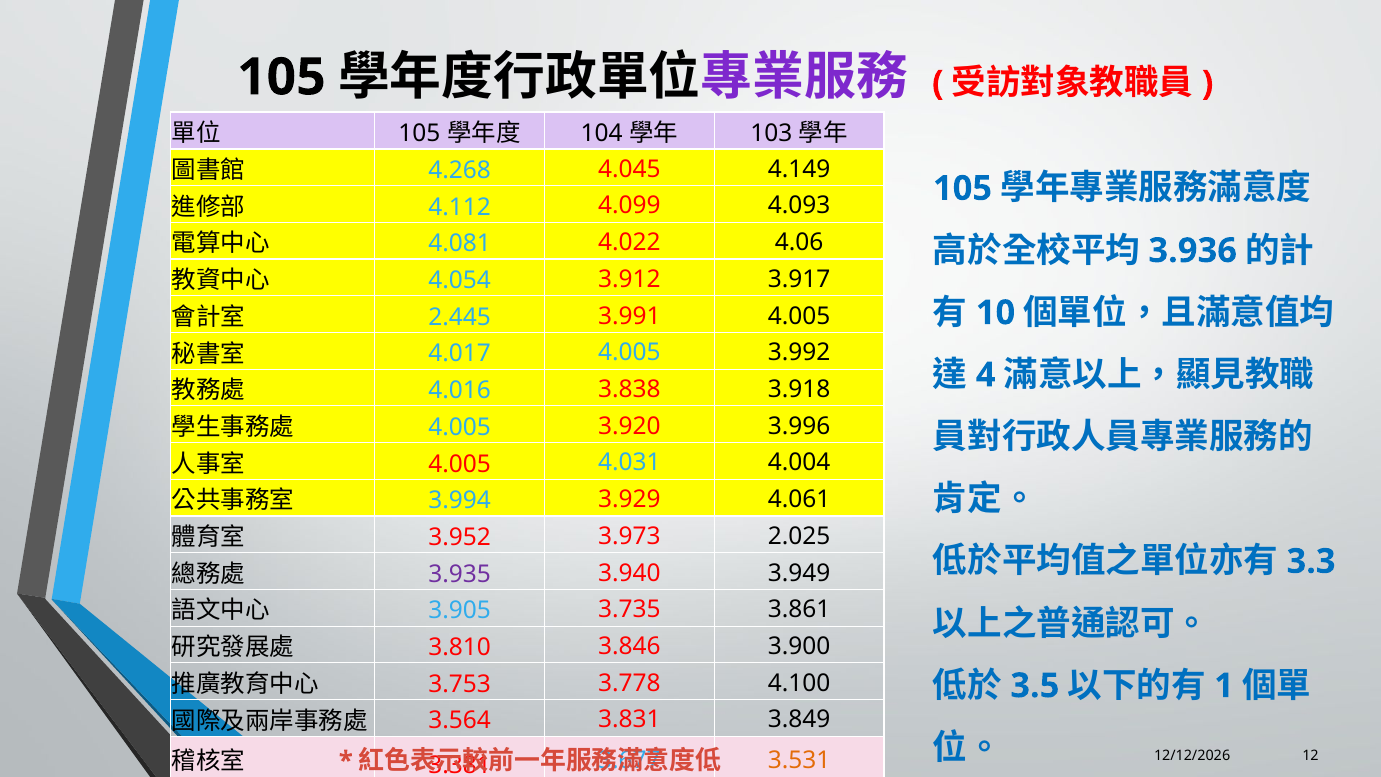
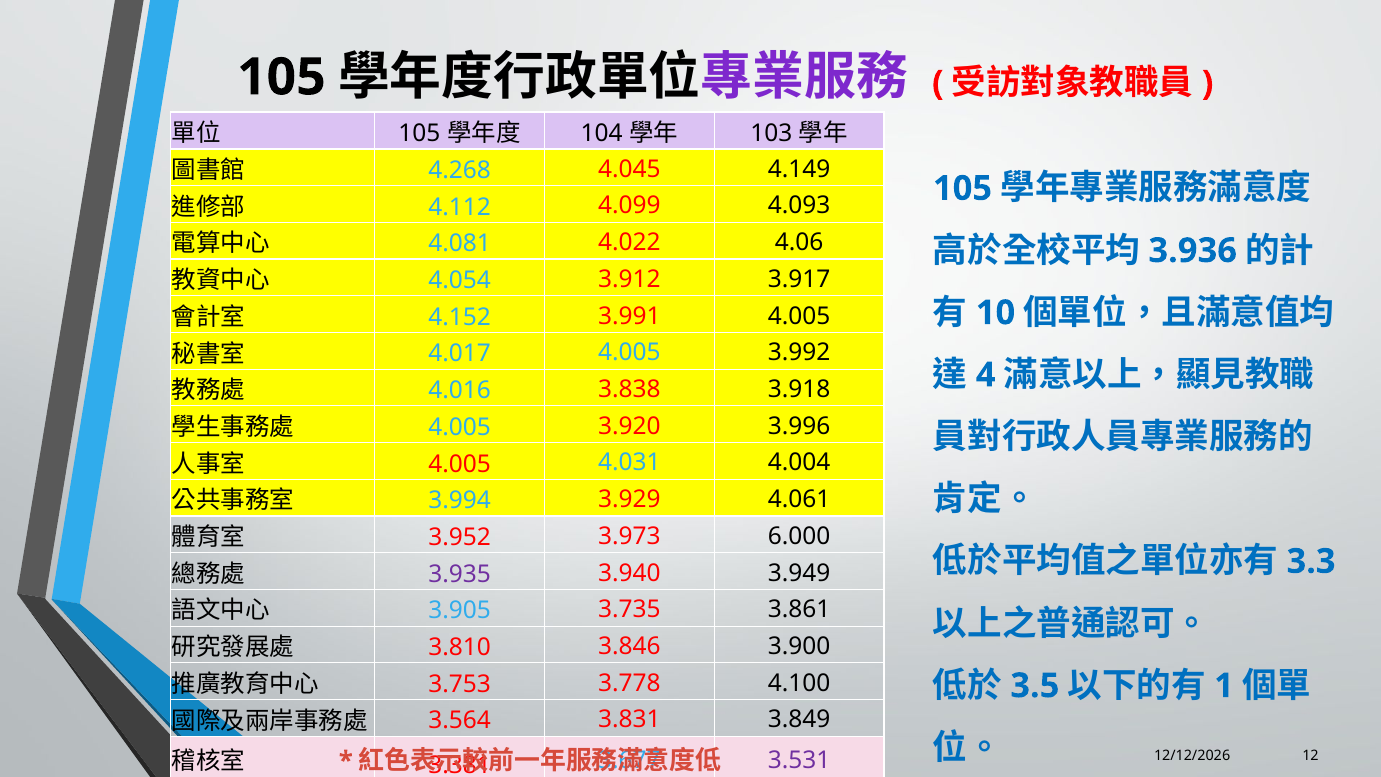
2.445: 2.445 -> 4.152 (460, 317)
2.025: 2.025 -> 6.000 (799, 536)
3.531 colour: orange -> purple (799, 760)
